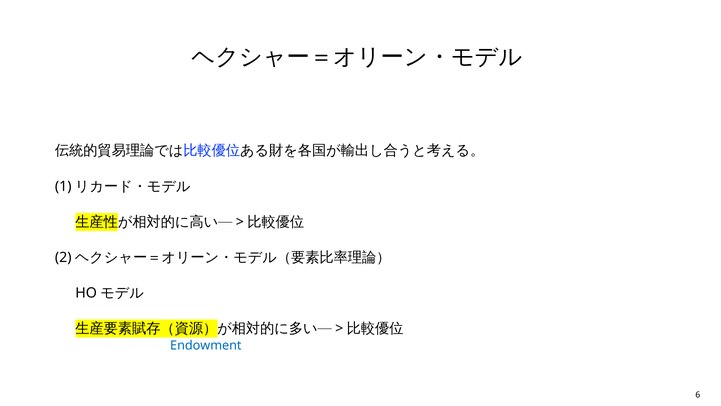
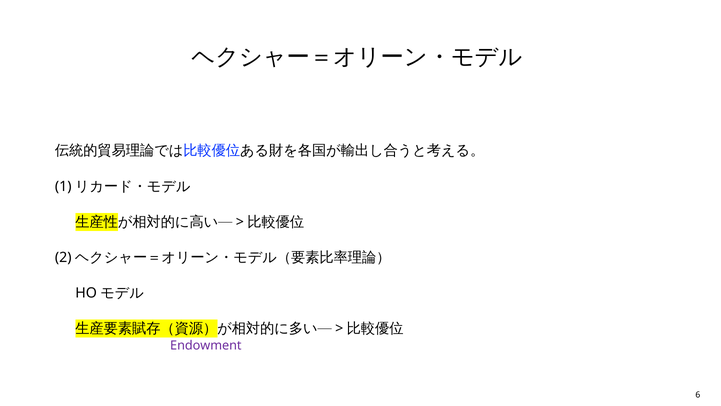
Endowment colour: blue -> purple (206, 345)
